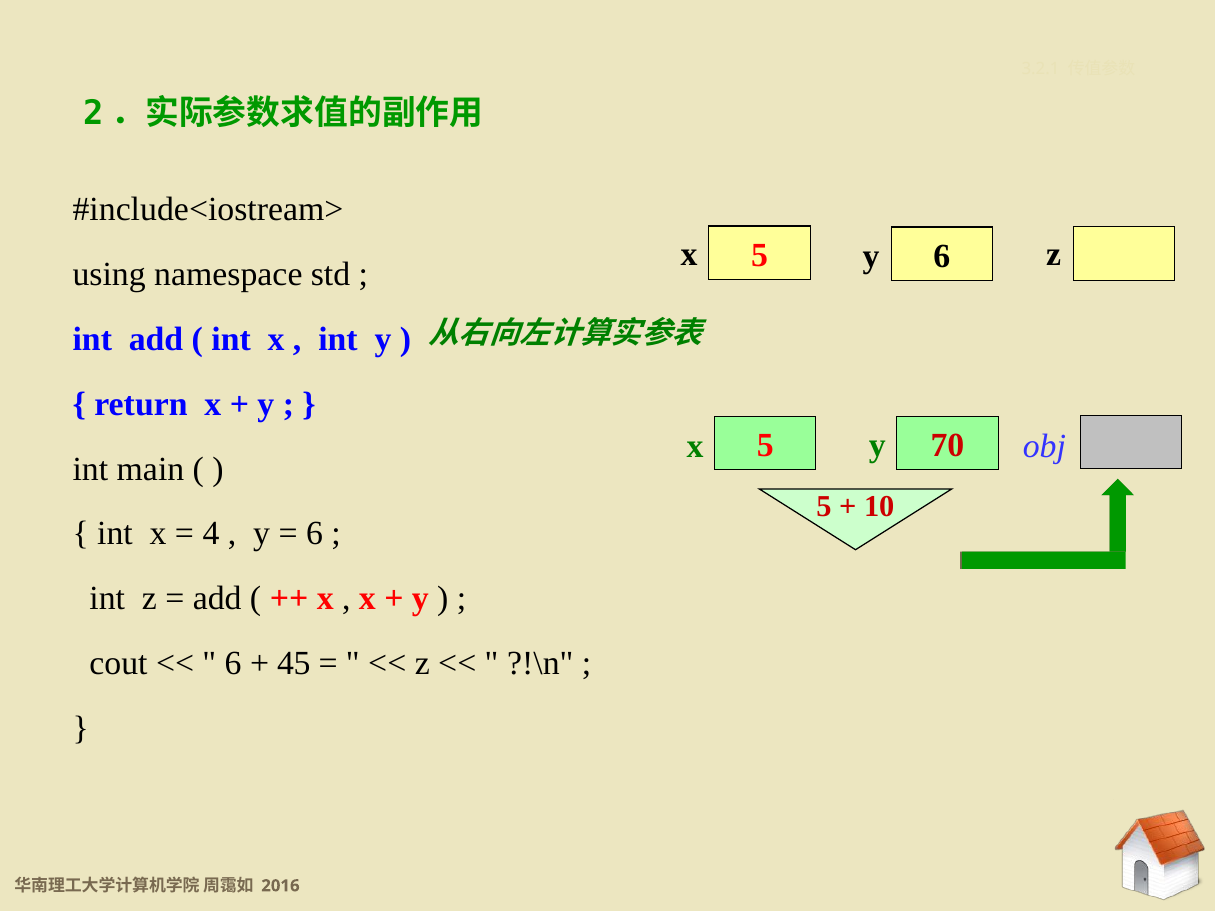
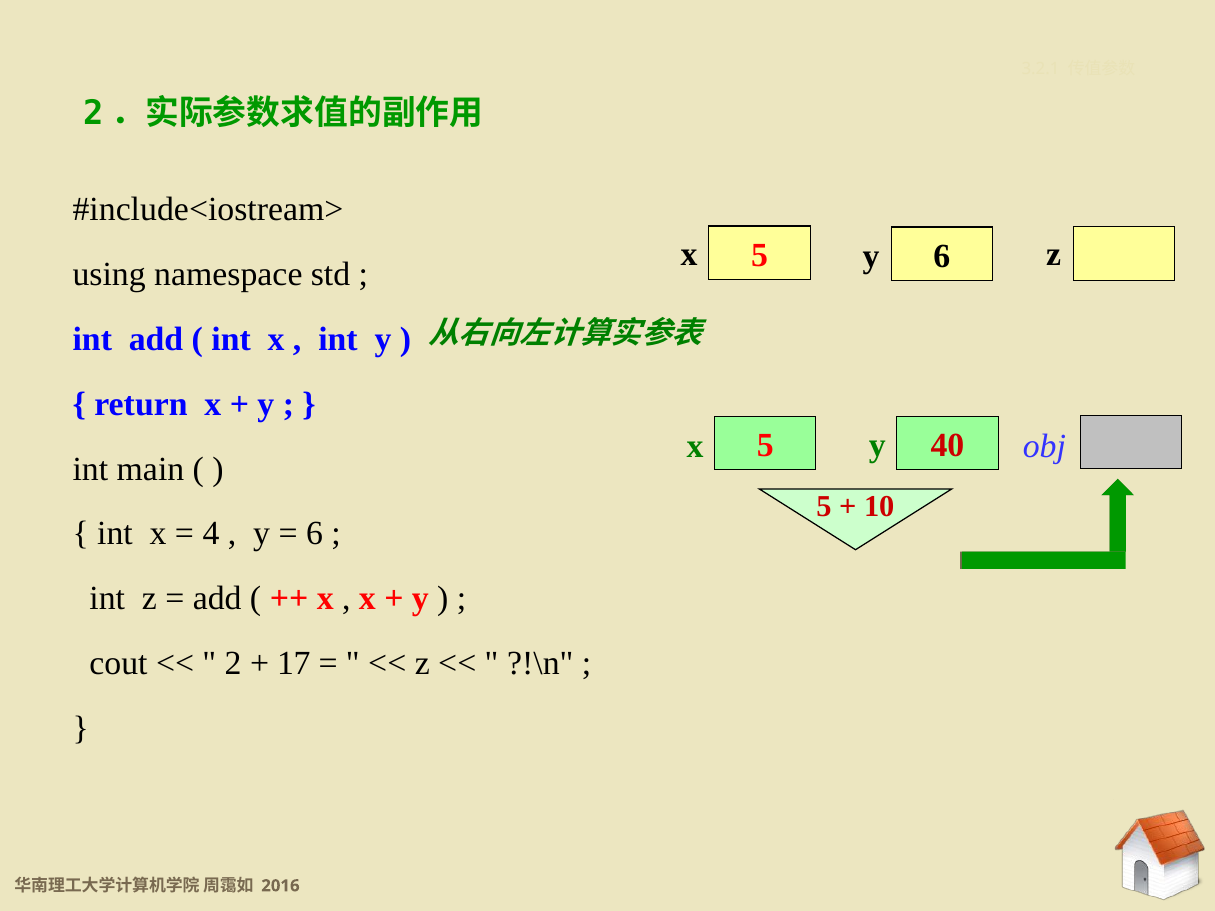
70: 70 -> 40 (947, 445)
6: 6 -> 2 (233, 664)
45: 45 -> 17 (294, 664)
